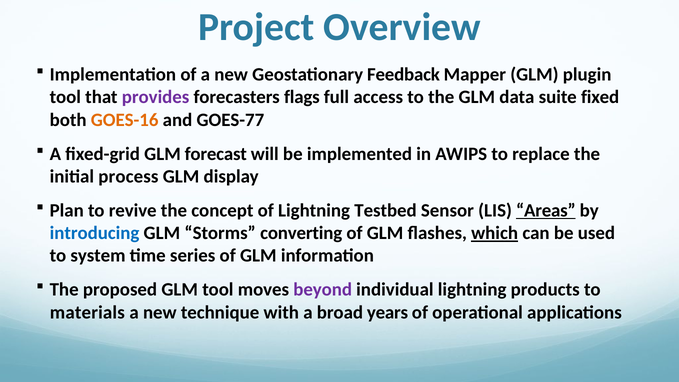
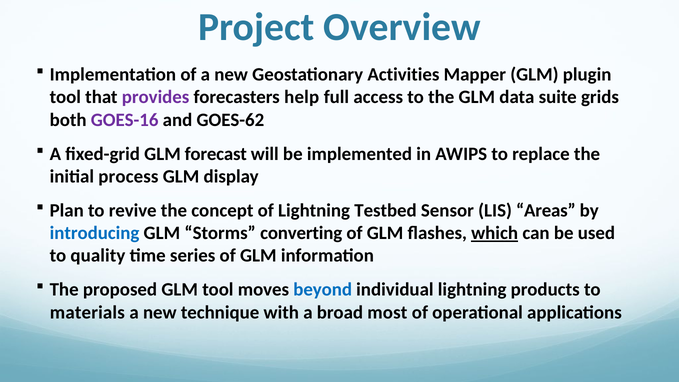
Feedback: Feedback -> Activities (403, 75)
flags: flags -> help (302, 97)
fixed: fixed -> grids (600, 97)
GOES-16 colour: orange -> purple (125, 120)
GOES-77: GOES-77 -> GOES-62 (230, 120)
Areas underline: present -> none (546, 210)
system: system -> quality (98, 256)
beyond colour: purple -> blue (323, 290)
years: years -> most (387, 312)
